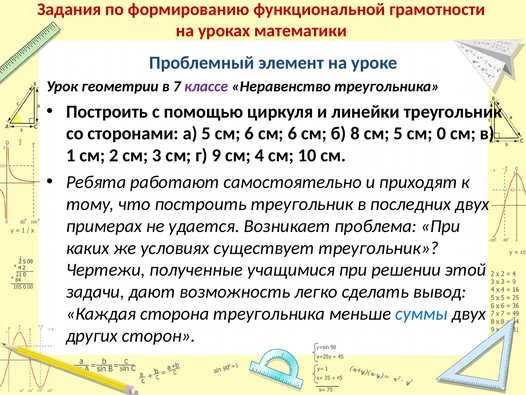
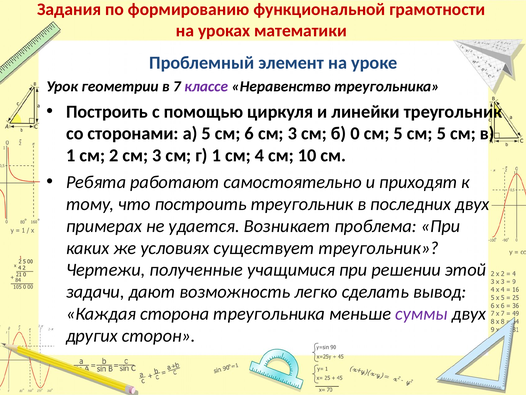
6 см 6: 6 -> 3 (292, 133)
8: 8 -> 0 (355, 133)
5 см 0: 0 -> 5 (441, 133)
г 9: 9 -> 1 (216, 155)
суммы colour: blue -> purple (421, 313)
